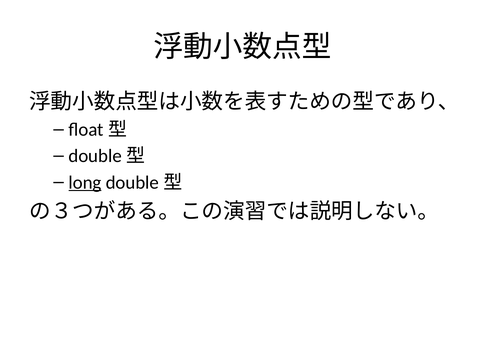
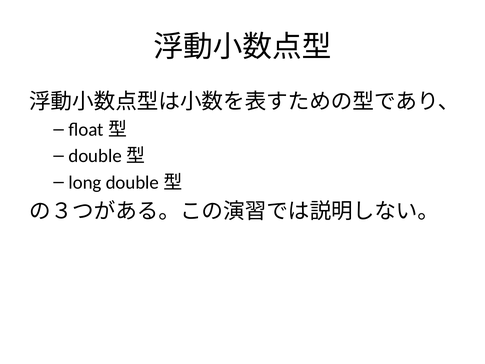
long underline: present -> none (85, 182)
